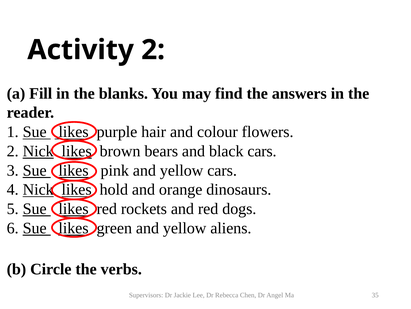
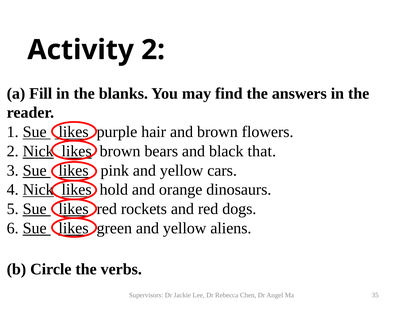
and colour: colour -> brown (217, 132)
black cars: cars -> that (262, 151)
